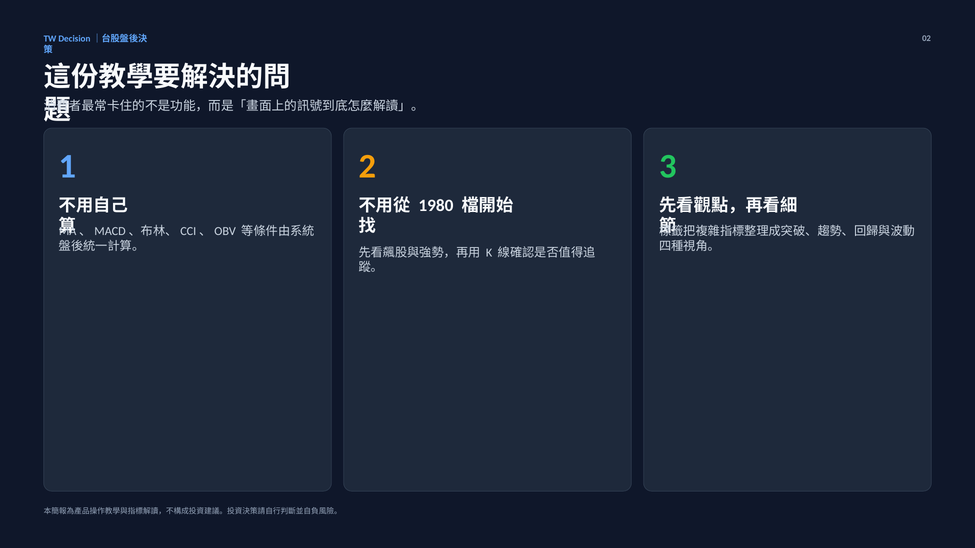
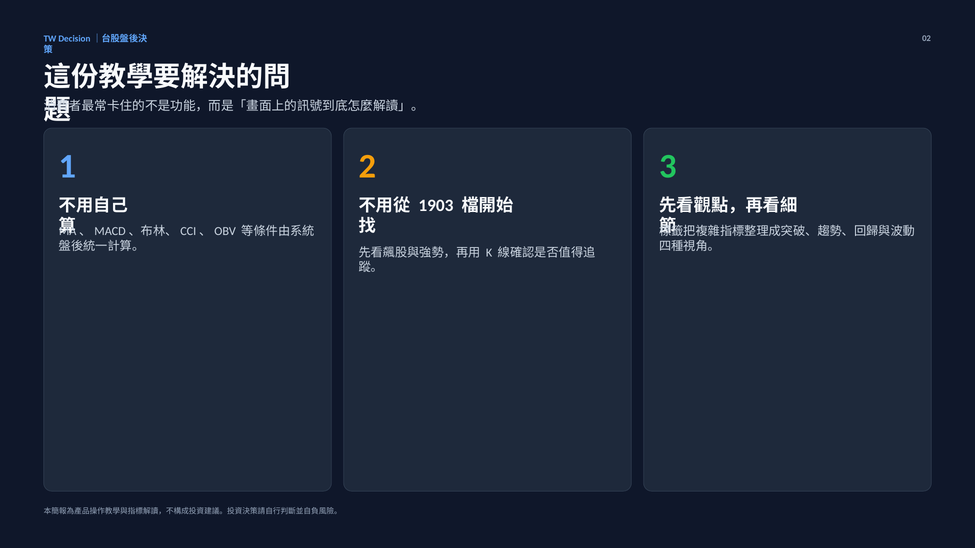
1980: 1980 -> 1903 (436, 206)
